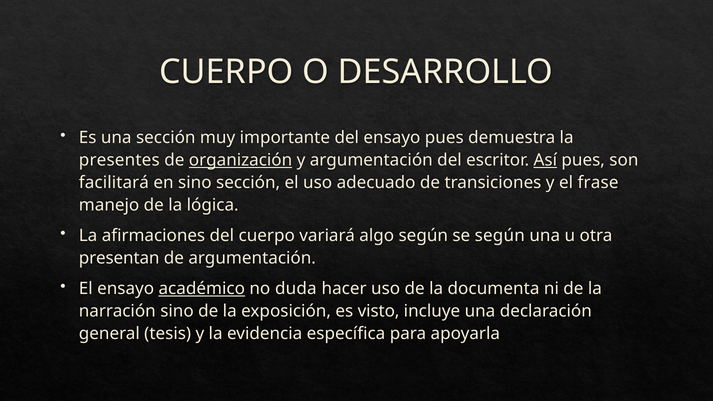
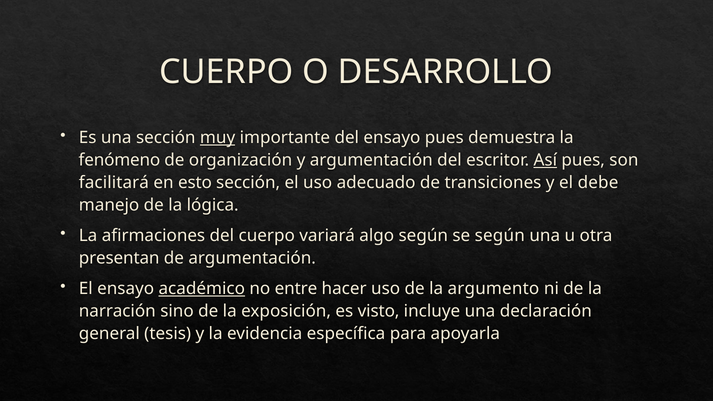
muy underline: none -> present (218, 138)
presentes: presentes -> fenómeno (119, 160)
organización underline: present -> none (241, 160)
en sino: sino -> esto (195, 183)
frase: frase -> debe (598, 183)
duda: duda -> entre (296, 288)
documenta: documenta -> argumento (493, 288)
